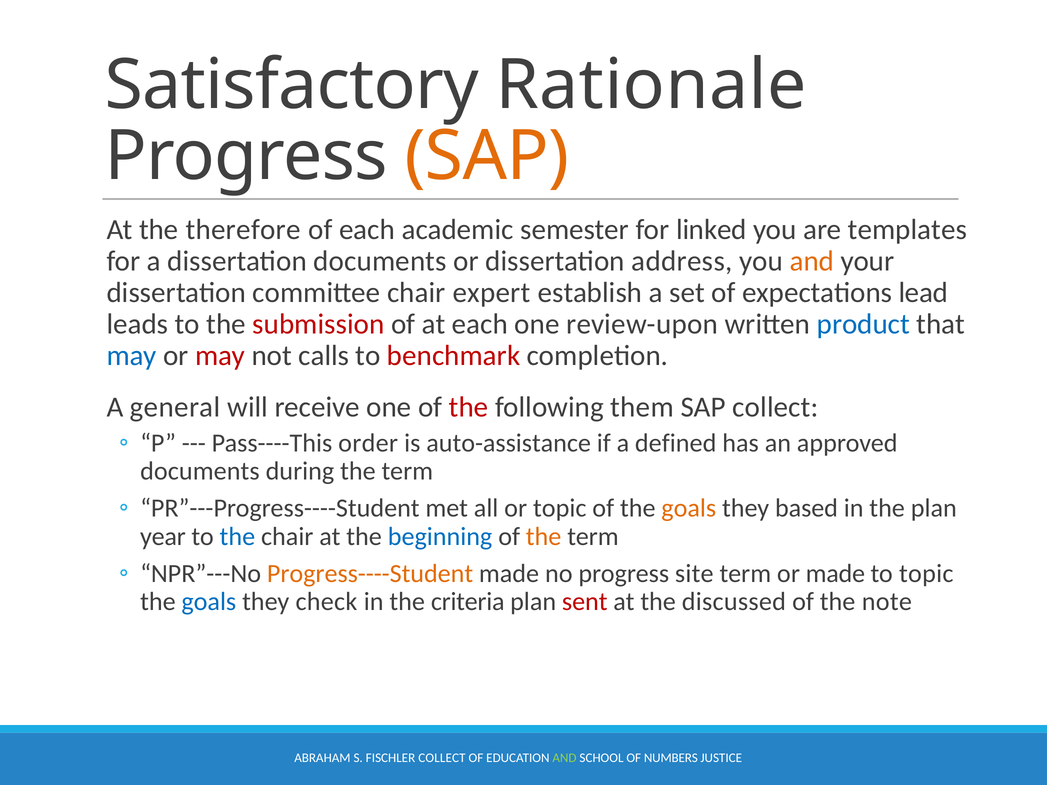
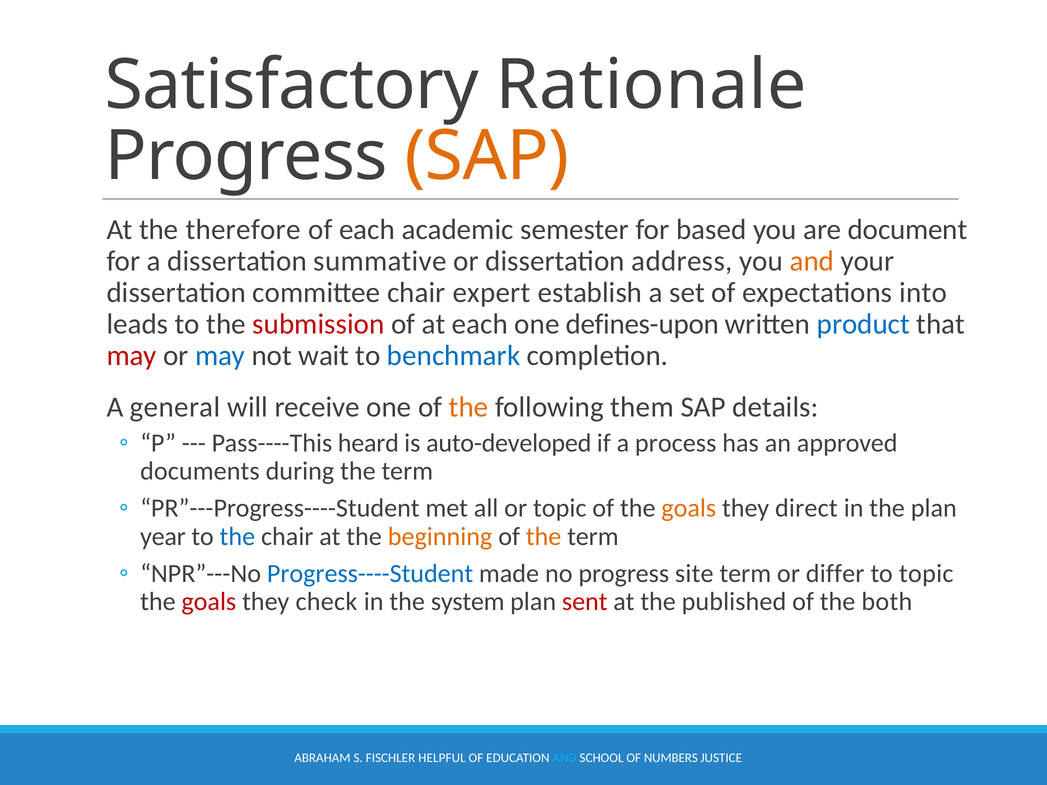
linked: linked -> based (711, 230)
templates: templates -> document (908, 230)
dissertation documents: documents -> summative (380, 261)
lead: lead -> into (923, 293)
review-upon: review-upon -> defines-upon (642, 324)
may colour: blue -> red (132, 356)
may colour: red -> blue (220, 356)
calls: calls -> wait (324, 356)
benchmark colour: red -> blue (454, 356)
the colour: red -> orange (469, 407)
SAP collect: collect -> details (775, 407)
order: order -> heard (368, 443)
auto-assistance: auto-assistance -> auto-developed (509, 443)
defined: defined -> process (676, 443)
based: based -> direct (806, 508)
beginning colour: blue -> orange (440, 537)
Progress----Student colour: orange -> blue (370, 574)
or made: made -> differ (835, 574)
goals colour: blue -> red (209, 602)
criteria: criteria -> system (468, 602)
discussed: discussed -> published (734, 602)
note: note -> both (887, 602)
FISCHLER COLLECT: COLLECT -> HELPFUL (442, 758)
AND colour: light green -> light blue (564, 758)
